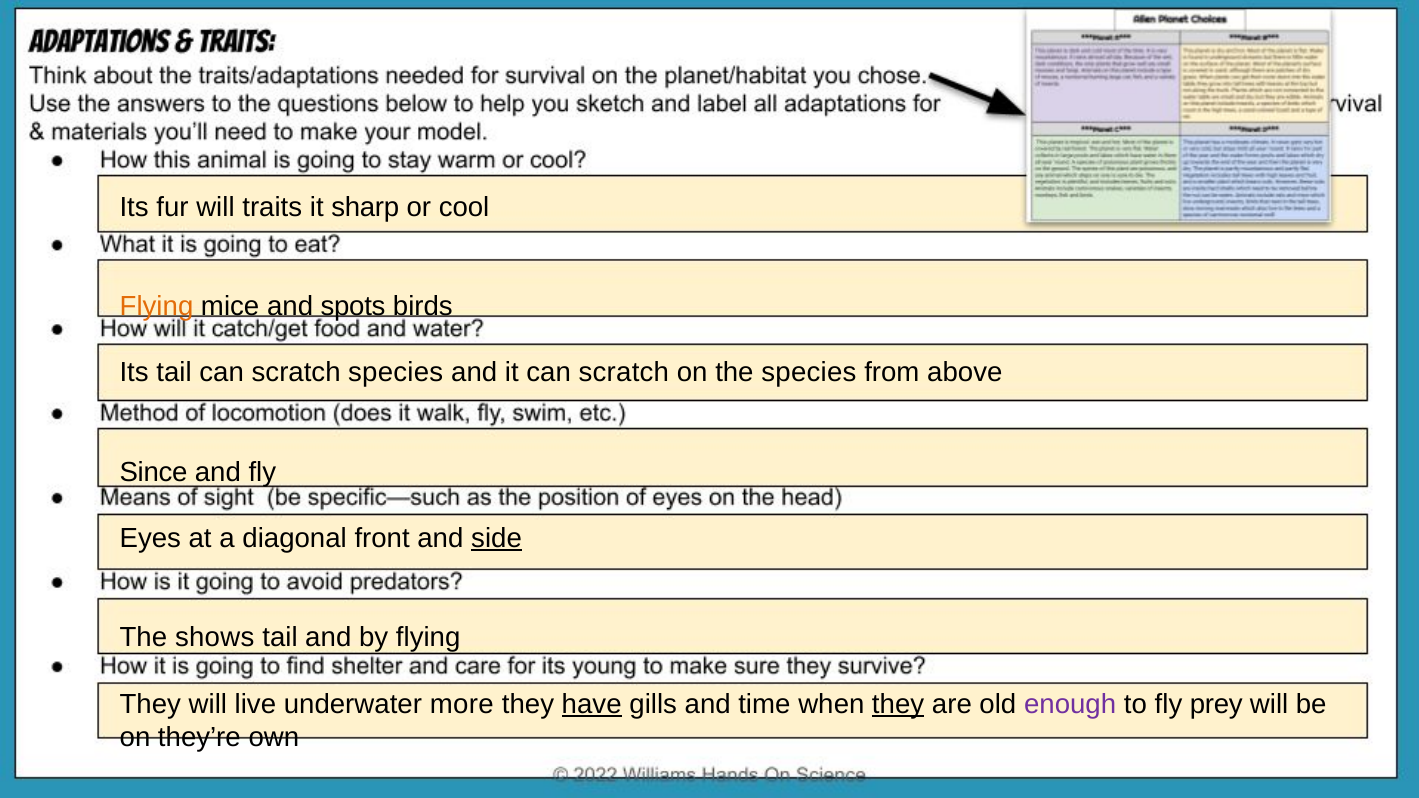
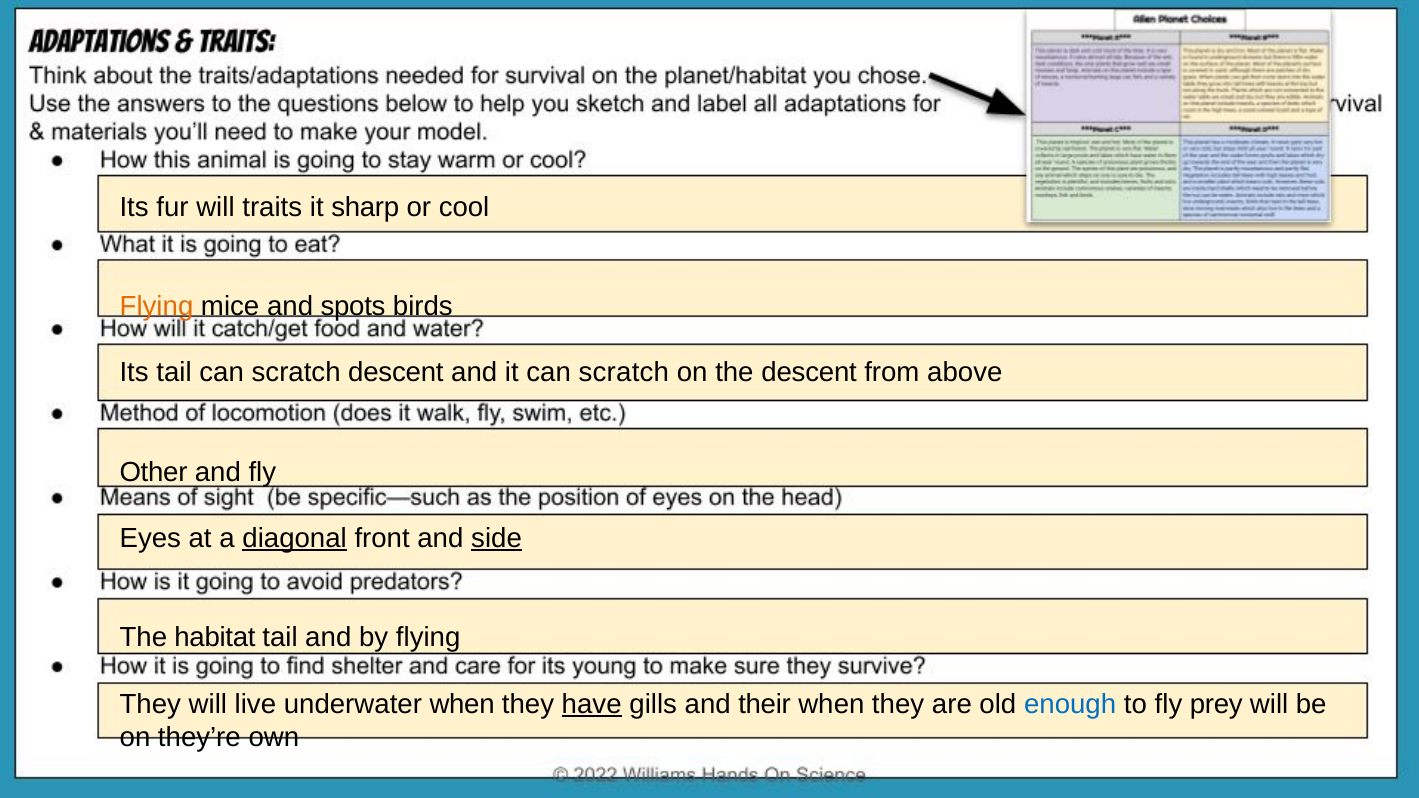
scratch species: species -> descent (396, 373)
the species: species -> descent (809, 373)
Since: Since -> Other (154, 472)
diagonal underline: none -> present (295, 539)
shows: shows -> habitat (215, 638)
underwater more: more -> when (462, 704)
time: time -> their (765, 704)
they underline: present -> none (898, 704)
enough colour: purple -> blue (1070, 704)
